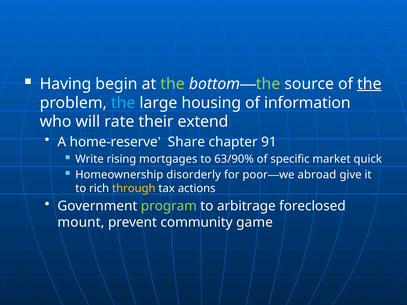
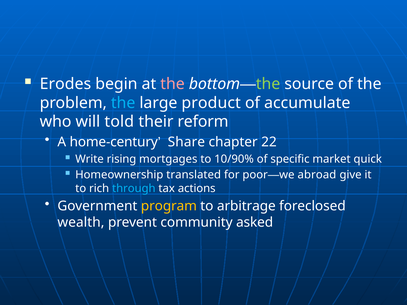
Having: Having -> Erodes (65, 84)
the colour: light green -> pink (173, 84)
the underline: present -> none (369, 84)
housing: housing -> product (211, 103)
information: information -> accumulate (307, 103)
rate: rate -> told (119, 122)
extend: extend -> reform (203, 122)
home-reserve: home-reserve -> home-century (114, 142)
91: 91 -> 22 (269, 142)
63/90%: 63/90% -> 10/90% (234, 159)
disorderly: disorderly -> translated (194, 175)
through colour: yellow -> light blue (134, 189)
program colour: light green -> yellow (169, 206)
mount: mount -> wealth (81, 223)
game: game -> asked (255, 223)
